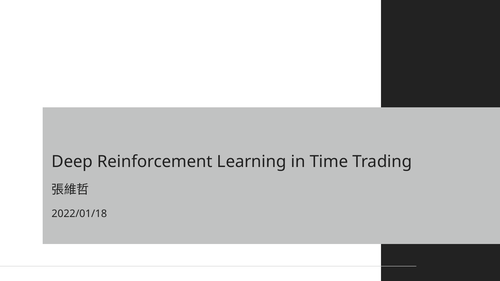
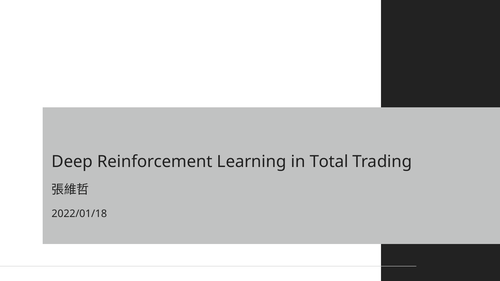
Time: Time -> Total (329, 162)
